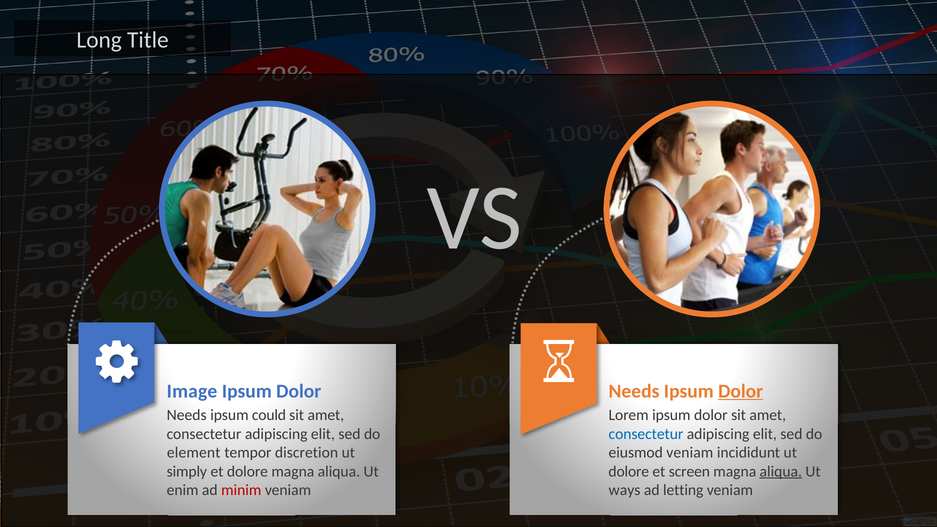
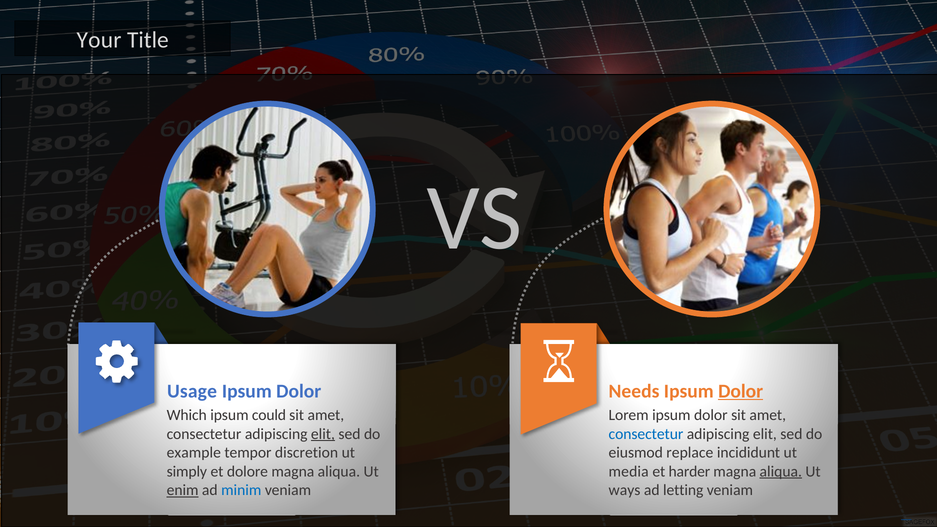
Long: Long -> Your (99, 40)
Image: Image -> Usage (192, 391)
Needs: Needs -> Which (187, 415)
elit underline: none -> present (323, 434)
element: element -> example (194, 453)
eiusmod veniam: veniam -> replace (690, 453)
dolore: dolore -> media (629, 471)
screen: screen -> harder (689, 471)
enim underline: none -> present (183, 490)
minim colour: red -> blue (241, 490)
